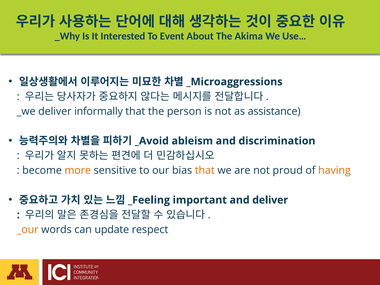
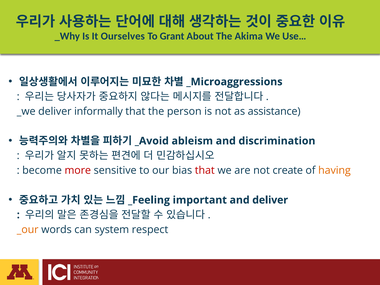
Interested: Interested -> Ourselves (123, 36)
Event: Event -> Grant (172, 36)
more colour: orange -> red (78, 170)
that colour: orange -> red (205, 170)
proud: proud -> create (288, 170)
update: update -> system (112, 230)
